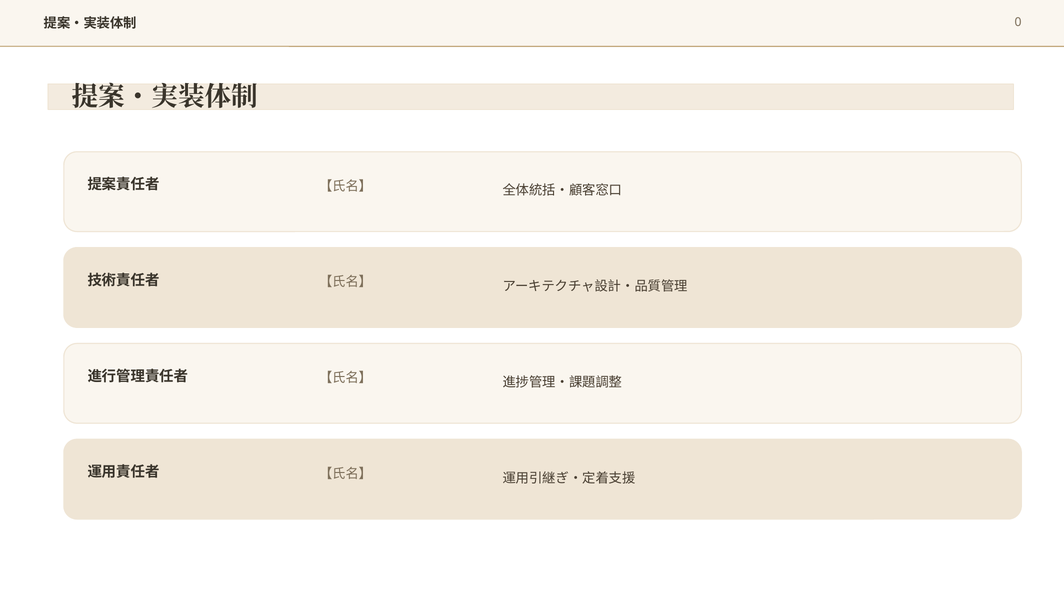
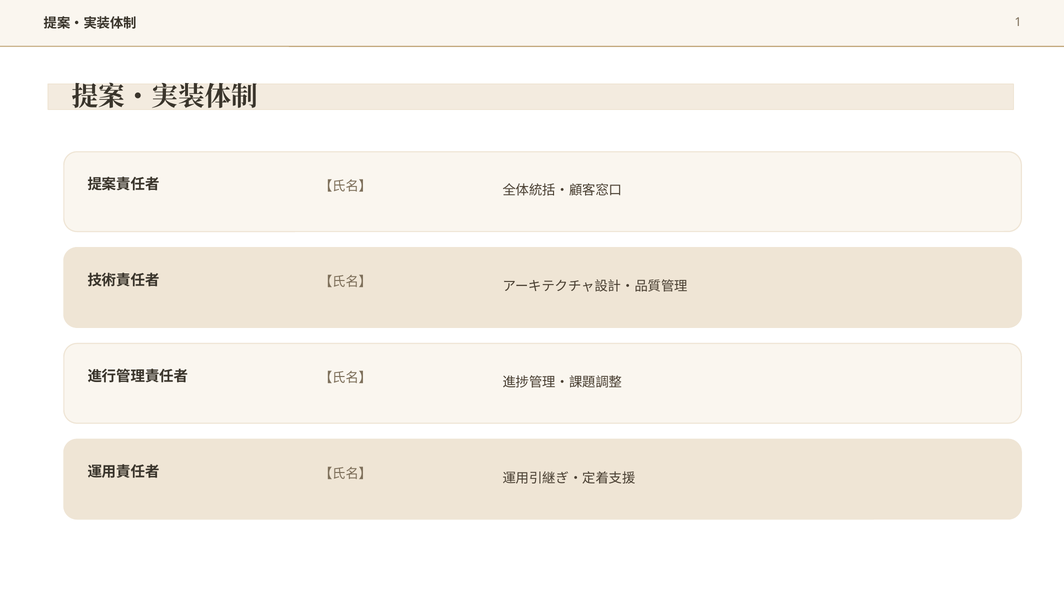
0: 0 -> 1 (1018, 22)
